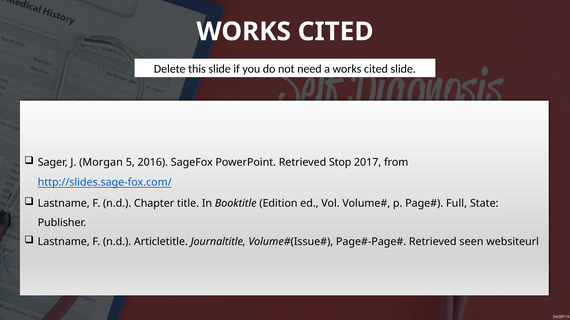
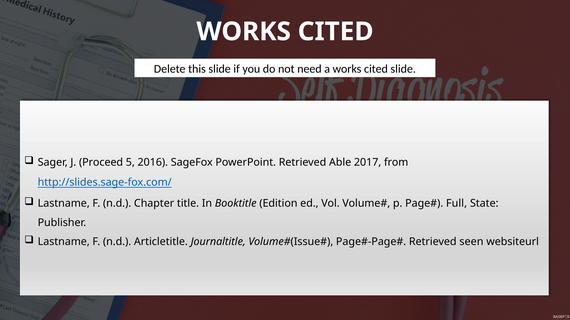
Morgan: Morgan -> Proceed (101, 163)
Stop: Stop -> Able (340, 163)
